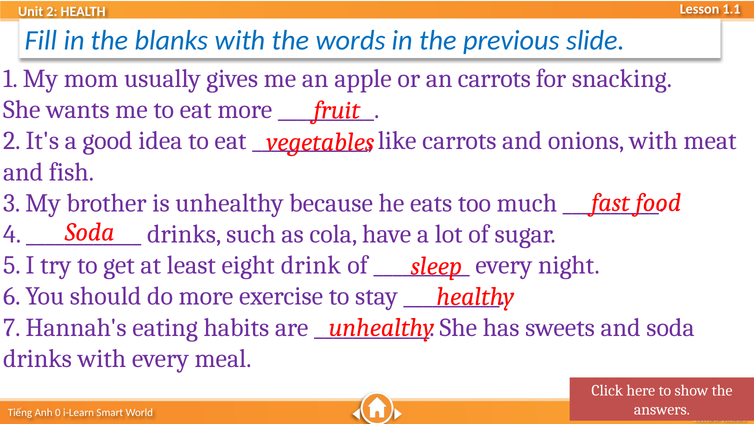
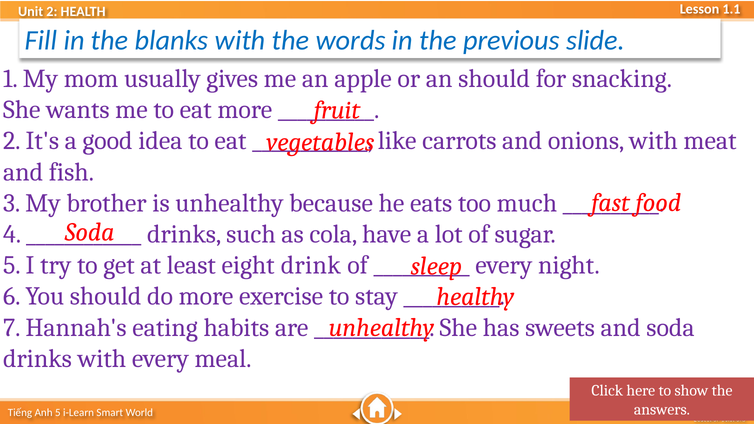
an carrots: carrots -> should (494, 79)
0: 0 -> 5 (58, 413)
